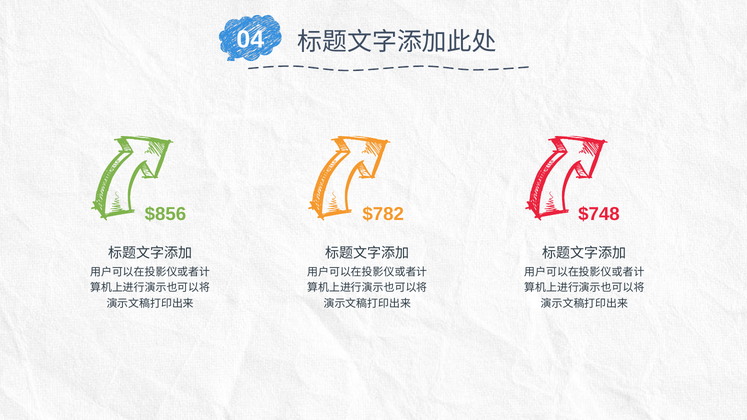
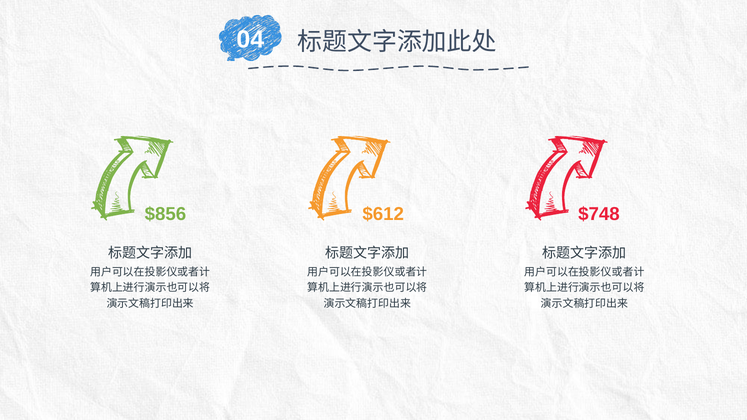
$782: $782 -> $612 (383, 214)
